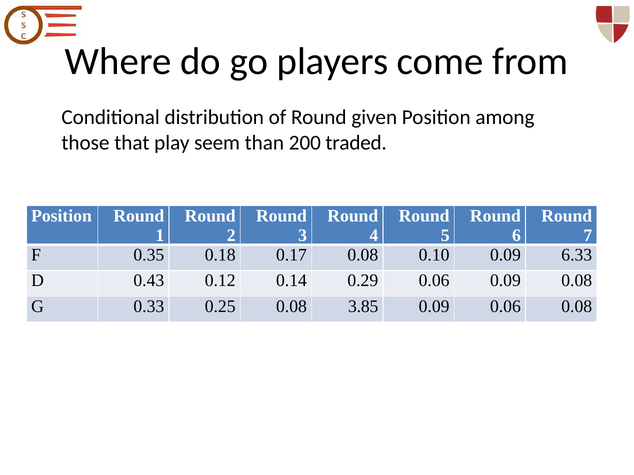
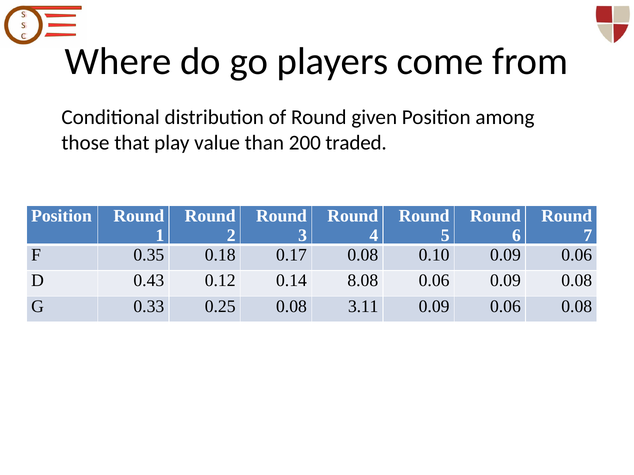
seem: seem -> value (217, 143)
0.10 0.09 6.33: 6.33 -> 0.06 (577, 255)
0.29: 0.29 -> 8.08 (363, 281)
3.85: 3.85 -> 3.11 (363, 307)
